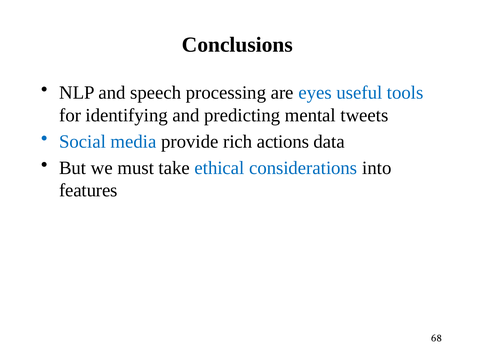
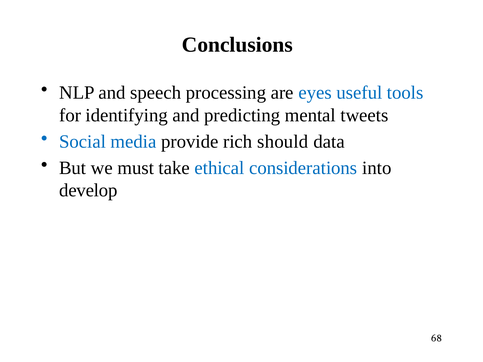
actions: actions -> should (283, 142)
features: features -> develop (88, 191)
